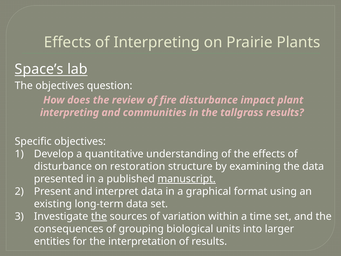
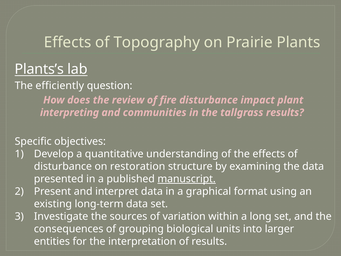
of Interpreting: Interpreting -> Topography (157, 42)
Space’s: Space’s -> Plants’s (39, 69)
The objectives: objectives -> efficiently (60, 86)
the underline: present -> none (99, 216)
time: time -> long (261, 216)
